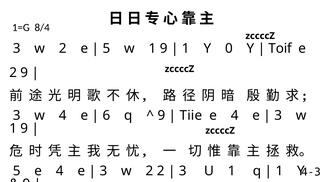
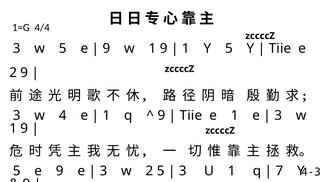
8/4: 8/4 -> 4/4 (42, 28)
2: 2 -> 5 (63, 48)
5: 5 -> 9 (106, 48)
Y 0: 0 -> 5 (229, 48)
Toif: Toif -> Tiie (280, 48)
6: 6 -> 1 (106, 115)
4: 4 -> 1 (235, 115)
5 e 4: 4 -> 9 (60, 171)
2 2: 2 -> 5 (161, 171)
1: 1 -> 7 (279, 171)
